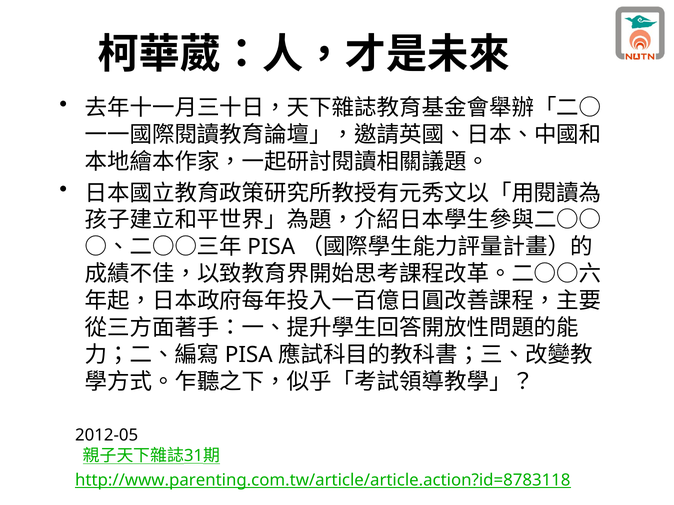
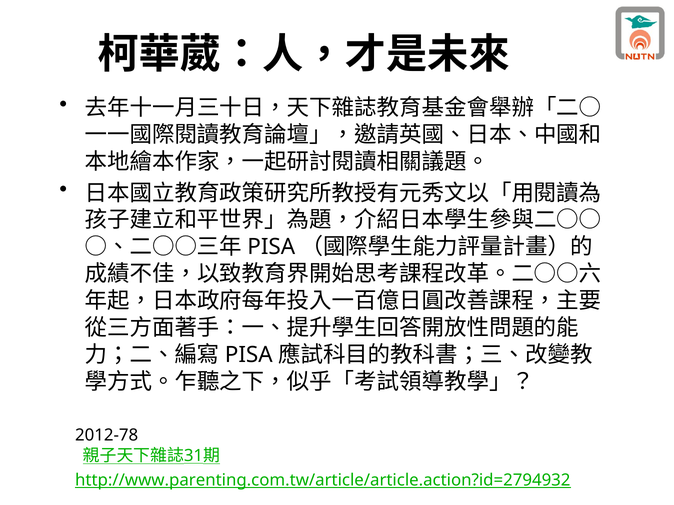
2012-05: 2012-05 -> 2012-78 (107, 436)
http://www.parenting.com.tw/article/article.action?id=8783118: http://www.parenting.com.tw/article/article.action?id=8783118 -> http://www.parenting.com.tw/article/article.action?id=2794932 (323, 480)
